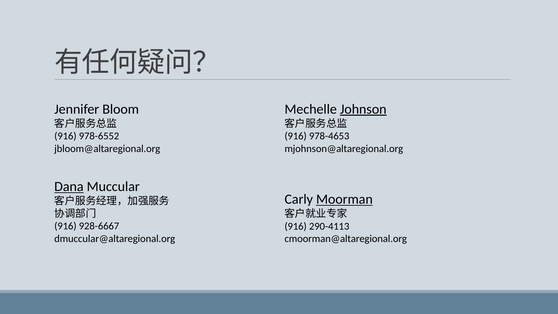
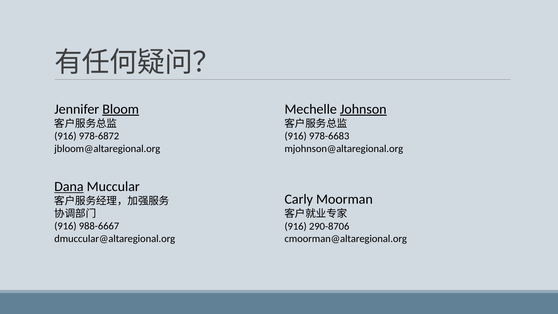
Bloom underline: none -> present (121, 109)
978-6552: 978-6552 -> 978-6872 (99, 136)
978-4653: 978-4653 -> 978-6683 (329, 136)
Moorman underline: present -> none (344, 199)
928-6667: 928-6667 -> 988-6667 (99, 226)
290-4113: 290-4113 -> 290-8706 (329, 226)
